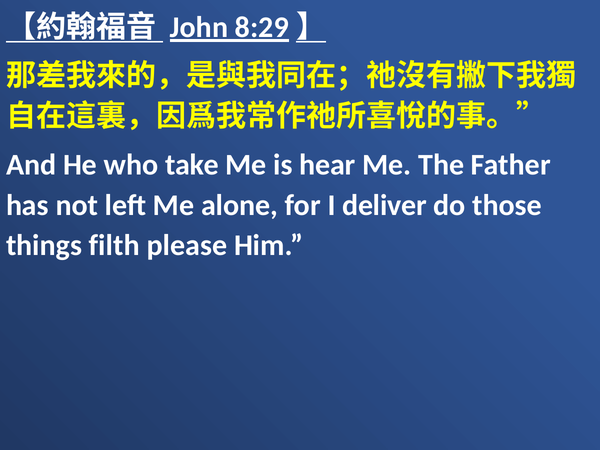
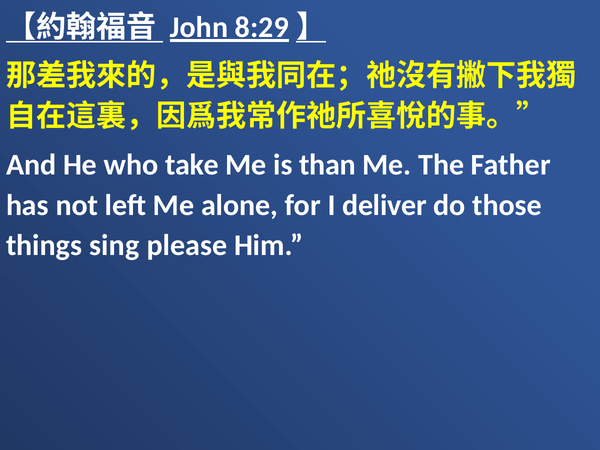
hear: hear -> than (327, 165)
filth: filth -> sing (114, 246)
